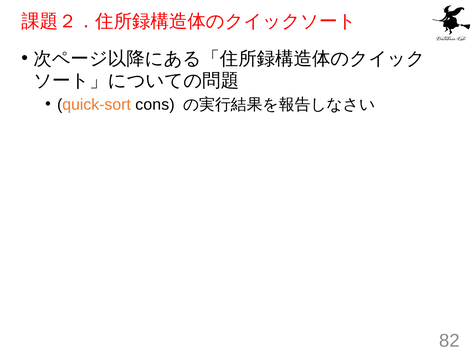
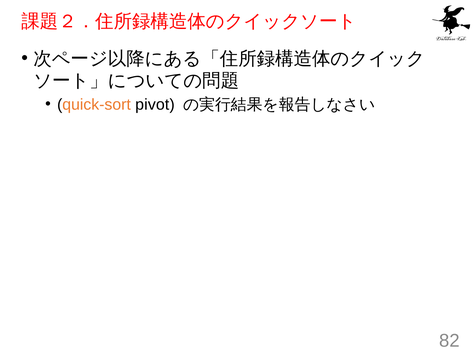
cons: cons -> pivot (155, 105)
